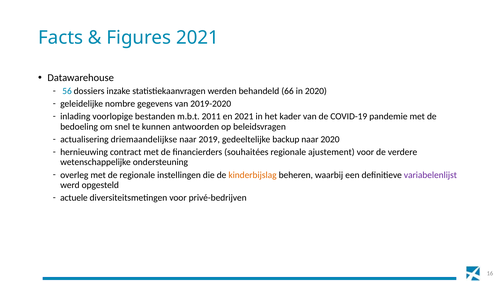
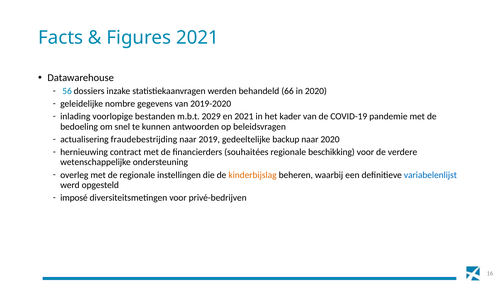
2011: 2011 -> 2029 (211, 117)
driemaandelijkse: driemaandelijkse -> fraudebestrijding (144, 140)
ajustement: ajustement -> beschikking (331, 152)
variabelenlijst colour: purple -> blue (430, 175)
actuele: actuele -> imposé (74, 198)
